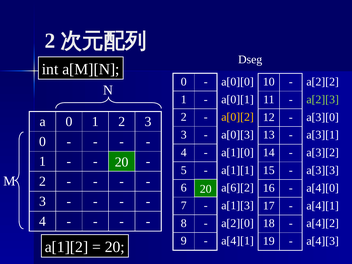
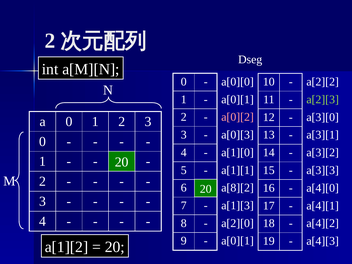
a[0][2 colour: yellow -> pink (238, 117)
a[6][2: a[6][2 -> a[8][2 (238, 188)
a[4][1: a[4][1 -> a[0][1 (238, 241)
